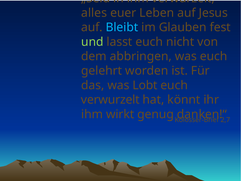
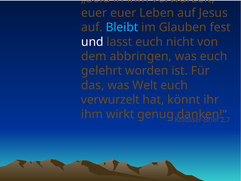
alles: alles -> euer (94, 13)
und colour: light green -> white (92, 42)
Lobt: Lobt -> Welt (145, 85)
